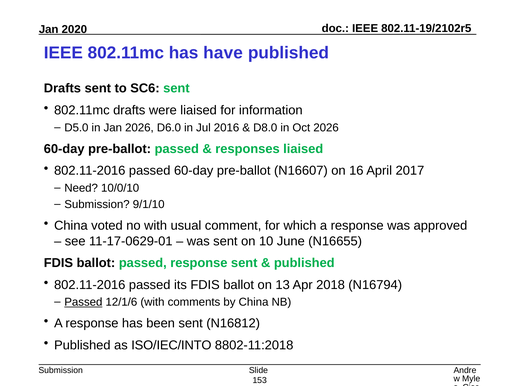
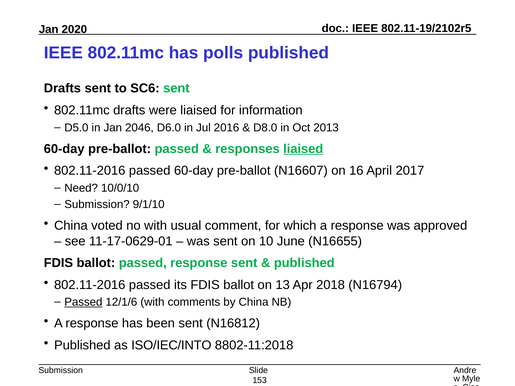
have: have -> polls (223, 53)
Jan 2026: 2026 -> 2046 (139, 128)
Oct 2026: 2026 -> 2013 (326, 128)
liaised underline: none -> present (303, 149)
